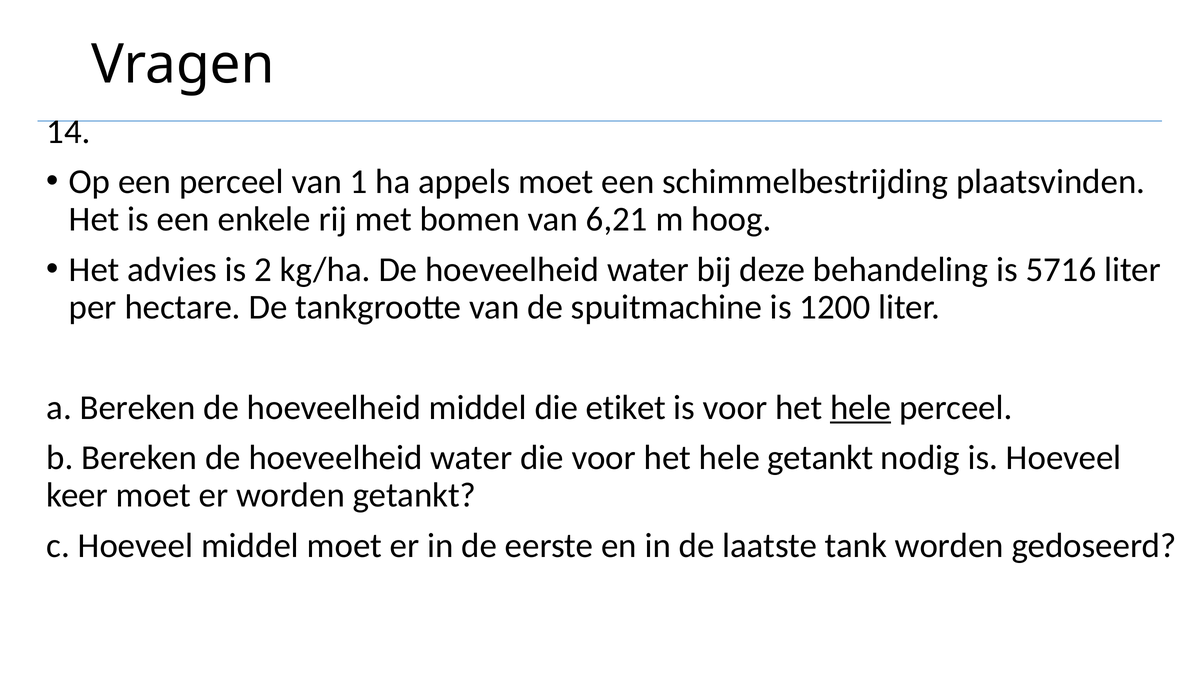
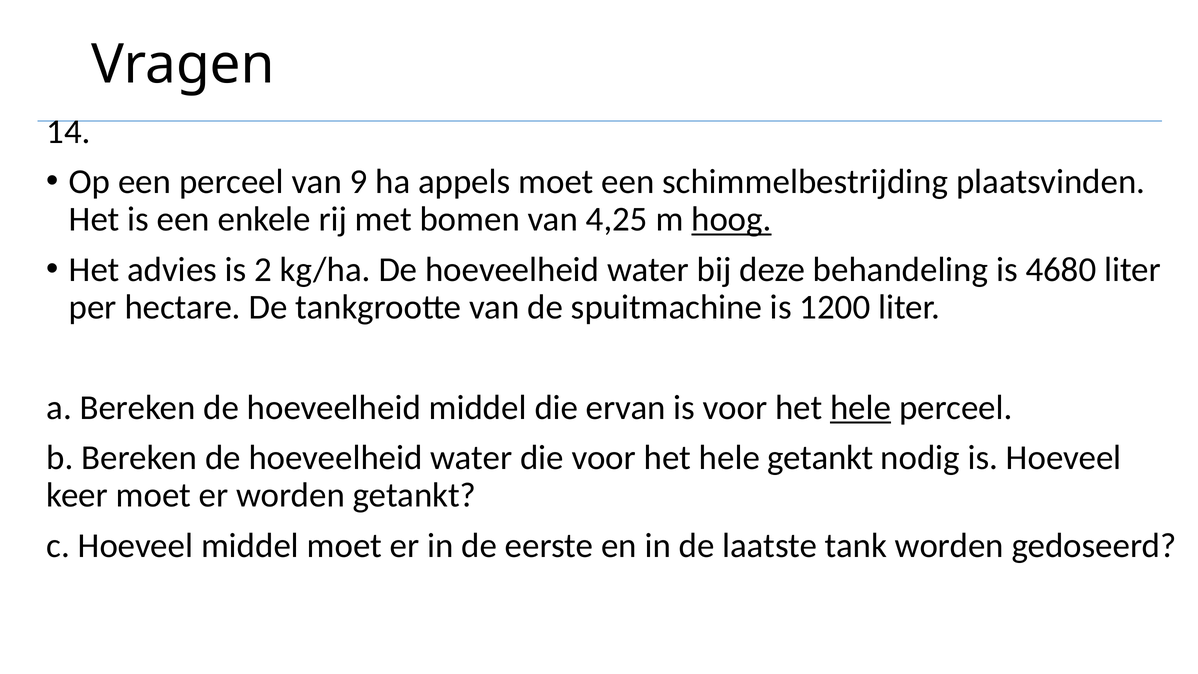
1: 1 -> 9 (359, 182)
6,21: 6,21 -> 4,25 (617, 219)
hoog underline: none -> present (731, 219)
5716: 5716 -> 4680 (1061, 270)
etiket: etiket -> ervan (626, 407)
